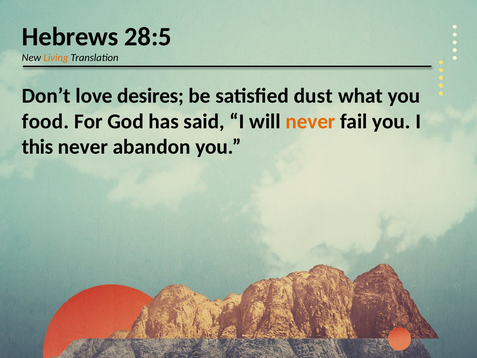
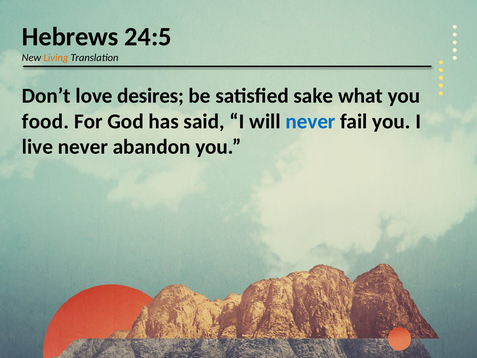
28:5: 28:5 -> 24:5 (148, 37)
dust: dust -> sake (313, 96)
never colour: orange -> blue (310, 121)
this: this -> live (37, 147)
